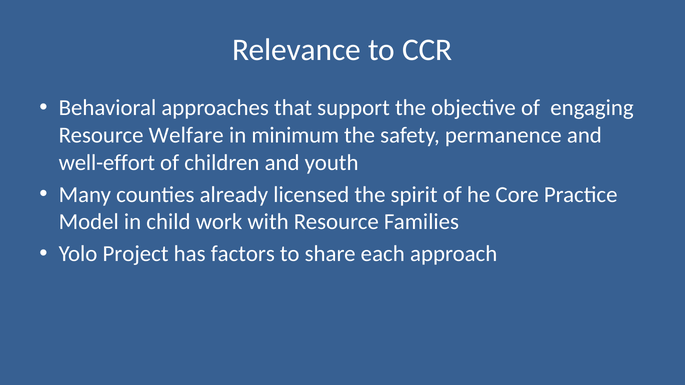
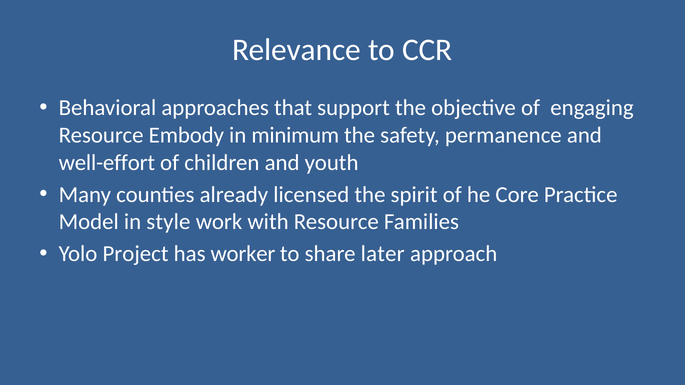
Welfare: Welfare -> Embody (186, 135)
child: child -> style (168, 222)
factors: factors -> worker (243, 254)
each: each -> later (383, 254)
